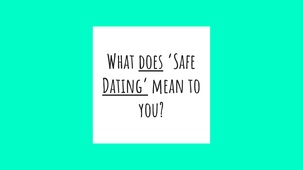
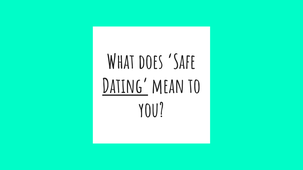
does underline: present -> none (151, 62)
